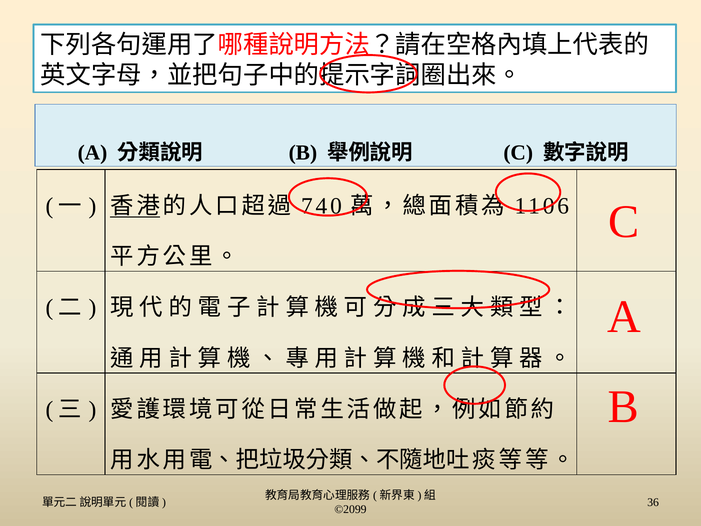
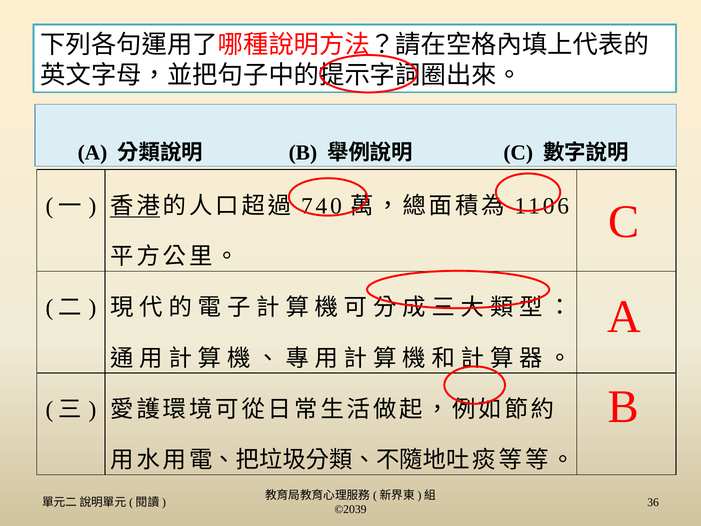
©2099: ©2099 -> ©2039 (350, 509)
